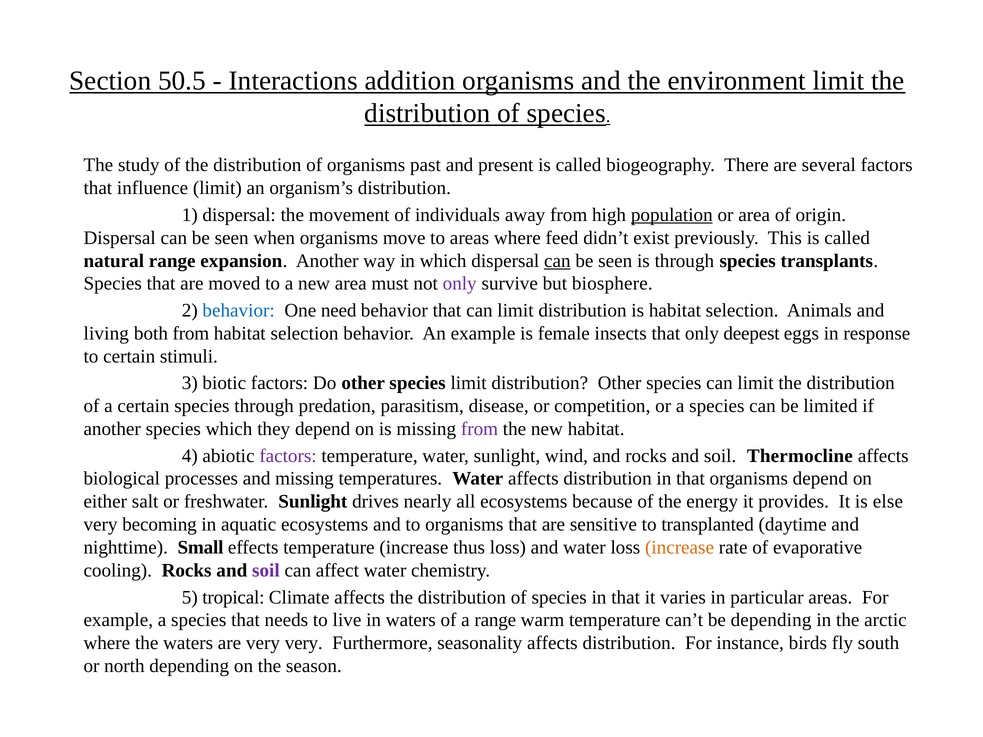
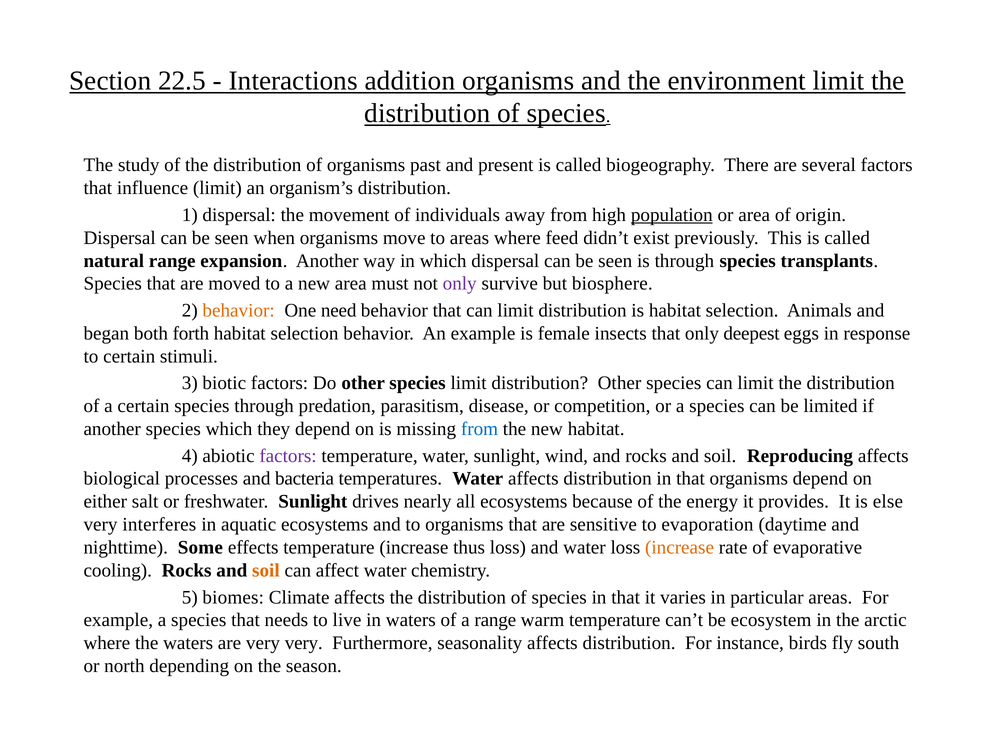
50.5: 50.5 -> 22.5 (182, 81)
can underline: present -> none (557, 261)
behavior colour: blue -> orange (239, 311)
living: living -> began (106, 333)
both from: from -> forth (191, 333)
from colour: purple -> blue (479, 429)
Thermocline: Thermocline -> Reproducing (800, 456)
and missing: missing -> bacteria (305, 479)
becoming: becoming -> interferes (159, 525)
transplanted: transplanted -> evaporation (707, 525)
Small: Small -> Some (200, 548)
soil colour: purple -> orange (266, 571)
tropical: tropical -> biomes (233, 597)
be depending: depending -> ecosystem (771, 620)
